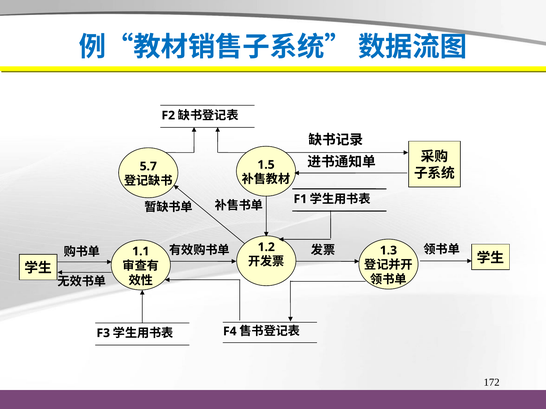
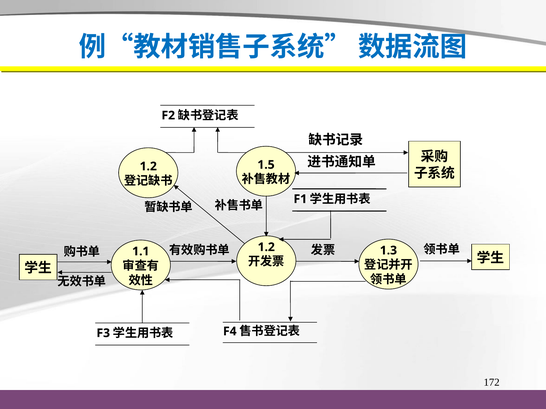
5.7: 5.7 -> 1.2 (148, 167)
